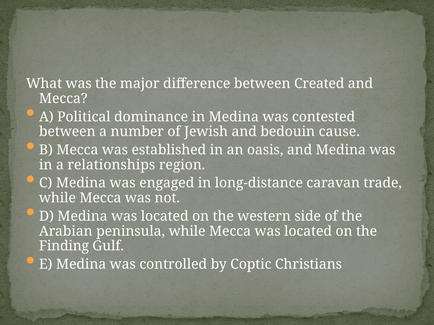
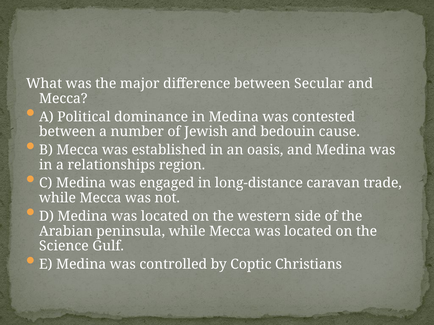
Created: Created -> Secular (319, 84)
Finding: Finding -> Science (64, 246)
